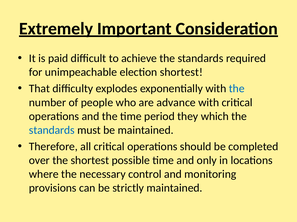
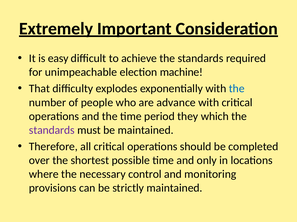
paid: paid -> easy (58, 59)
election shortest: shortest -> machine (181, 72)
standards colour: blue -> purple (52, 130)
